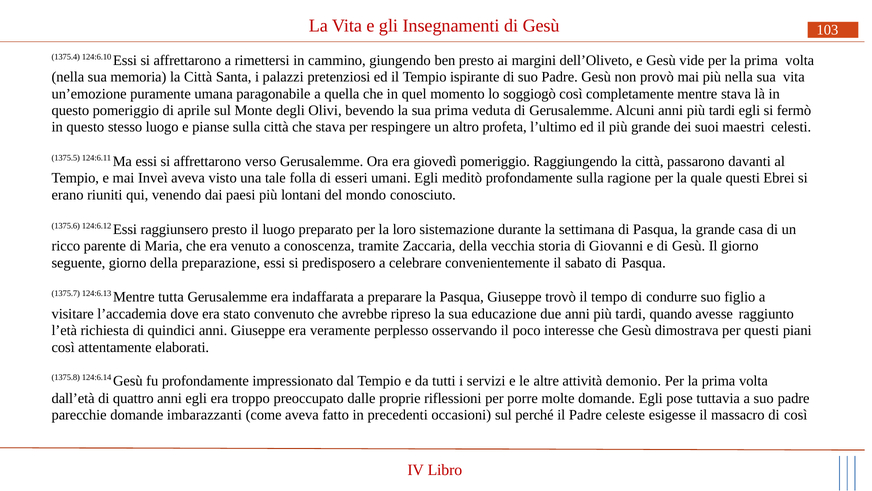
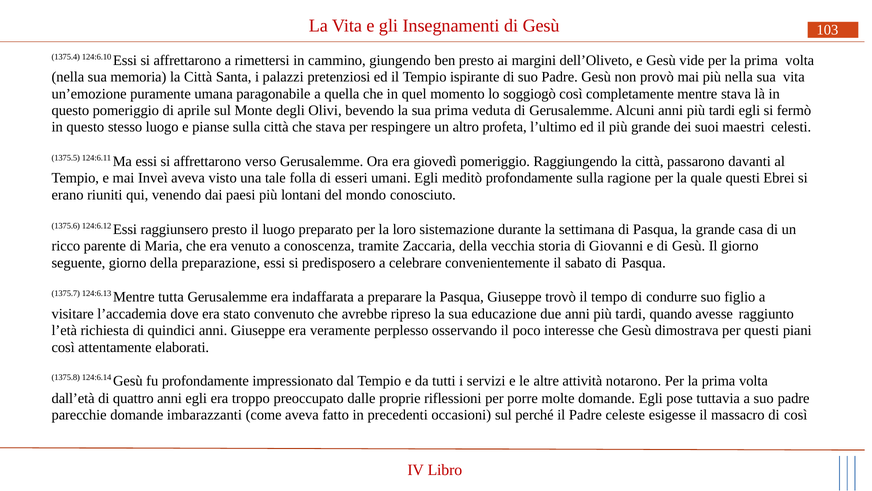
demonio: demonio -> notarono (634, 381)
